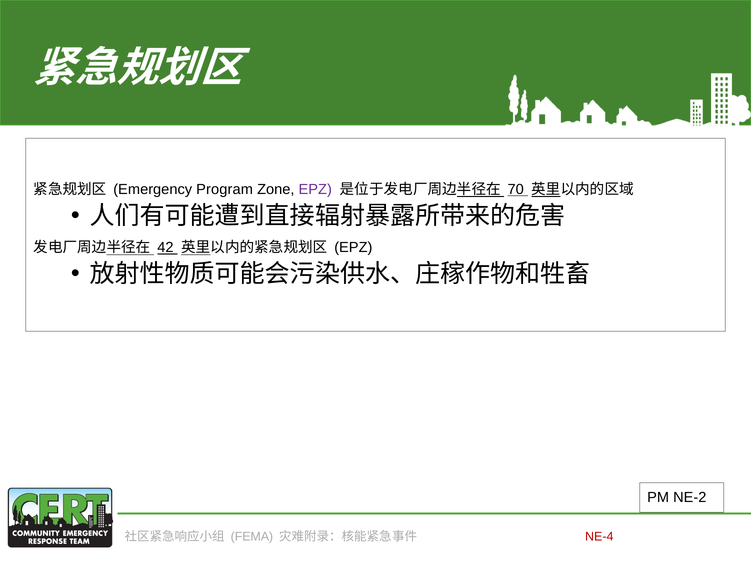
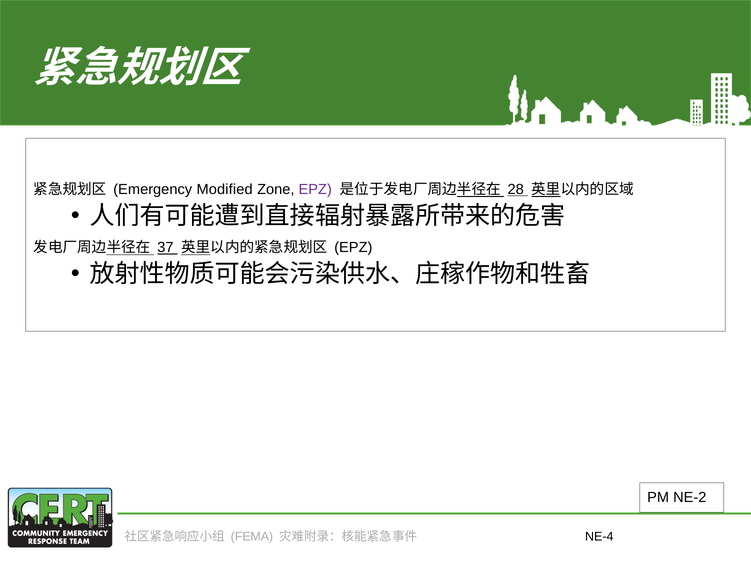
Program: Program -> Modified (225, 189)
70: 70 -> 28 (516, 189)
42: 42 -> 37 (165, 248)
NE-4 colour: red -> black (599, 537)
